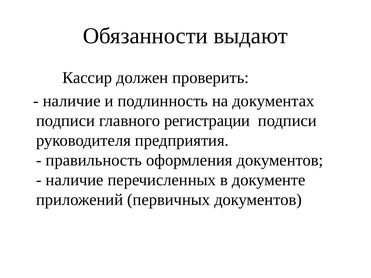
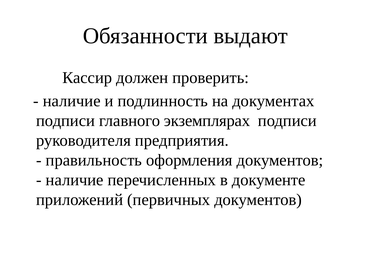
регистрации: регистрации -> экземплярах (207, 121)
